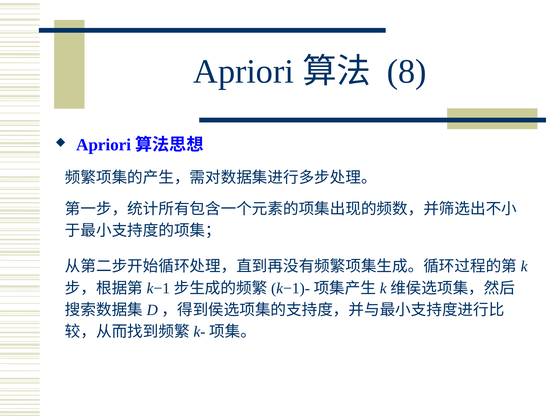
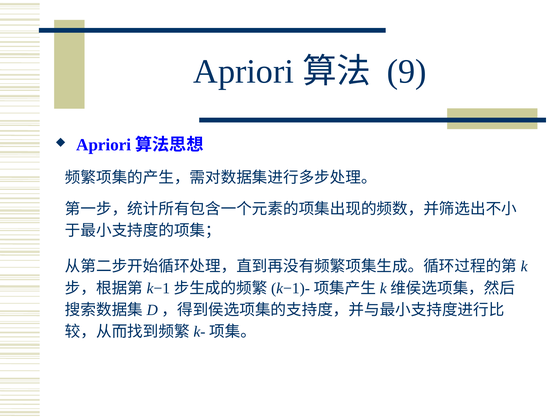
8: 8 -> 9 (407, 71)
